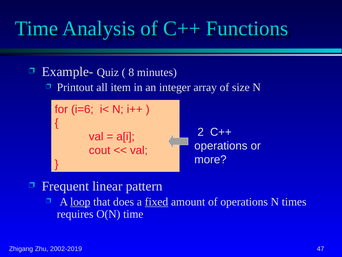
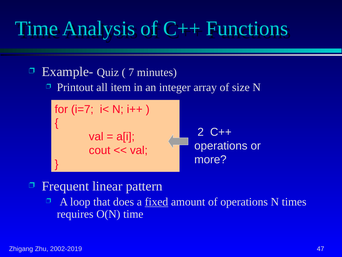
8: 8 -> 7 (131, 72)
i=6: i=6 -> i=7 (82, 109)
loop underline: present -> none (80, 201)
